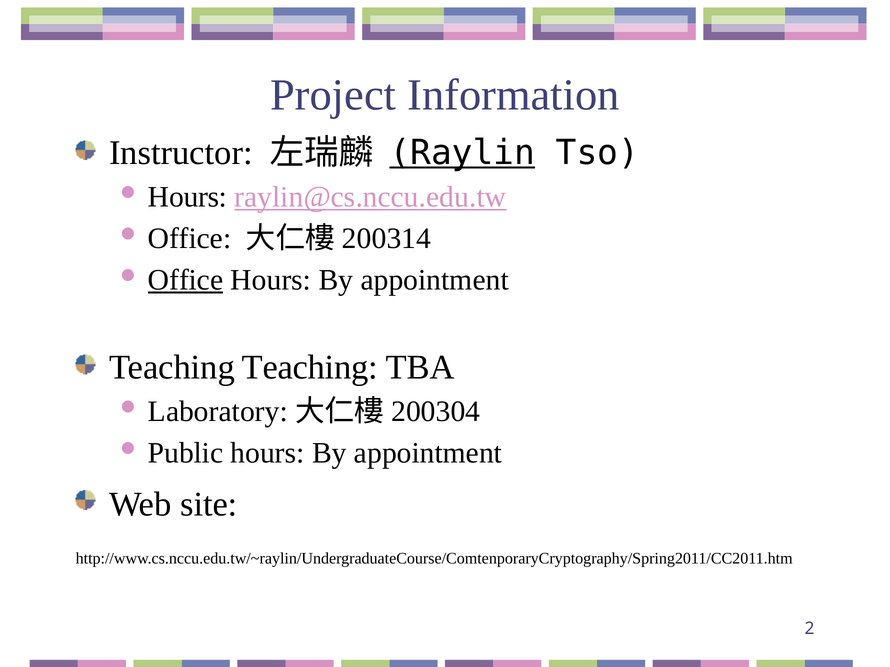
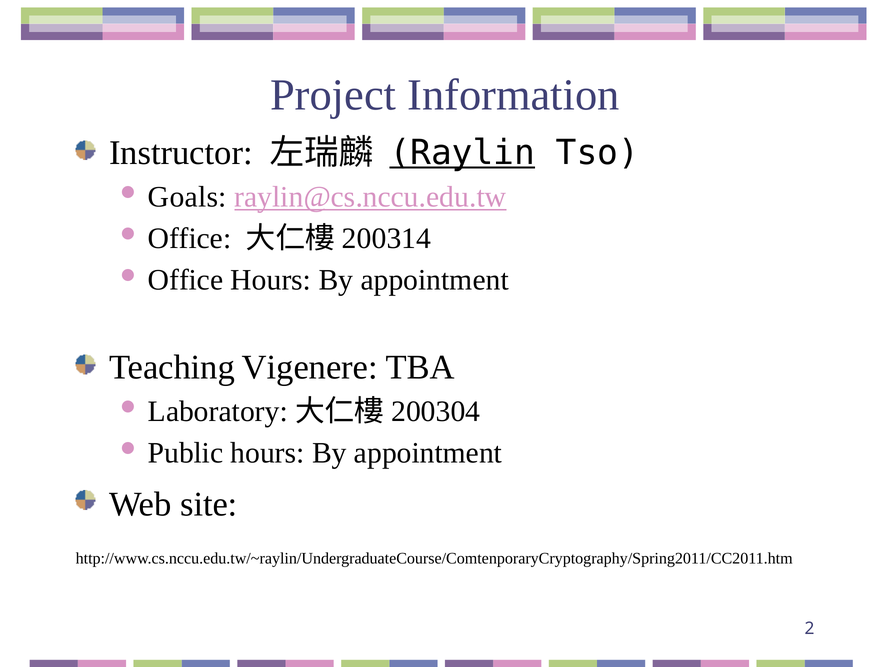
Hours: Hours -> Goals (187, 197)
Office underline: present -> none (186, 280)
Teaching Teaching: Teaching -> Vigenere (310, 367)
